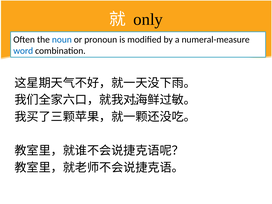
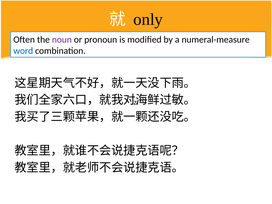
noun colour: blue -> purple (62, 40)
